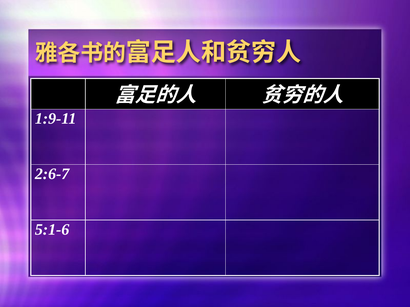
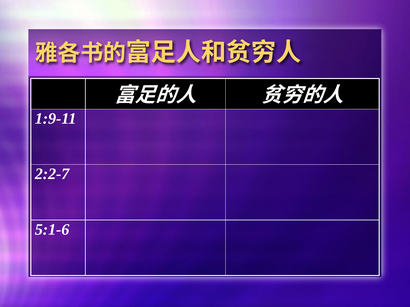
2:6-7: 2:6-7 -> 2:2-7 (52, 174)
